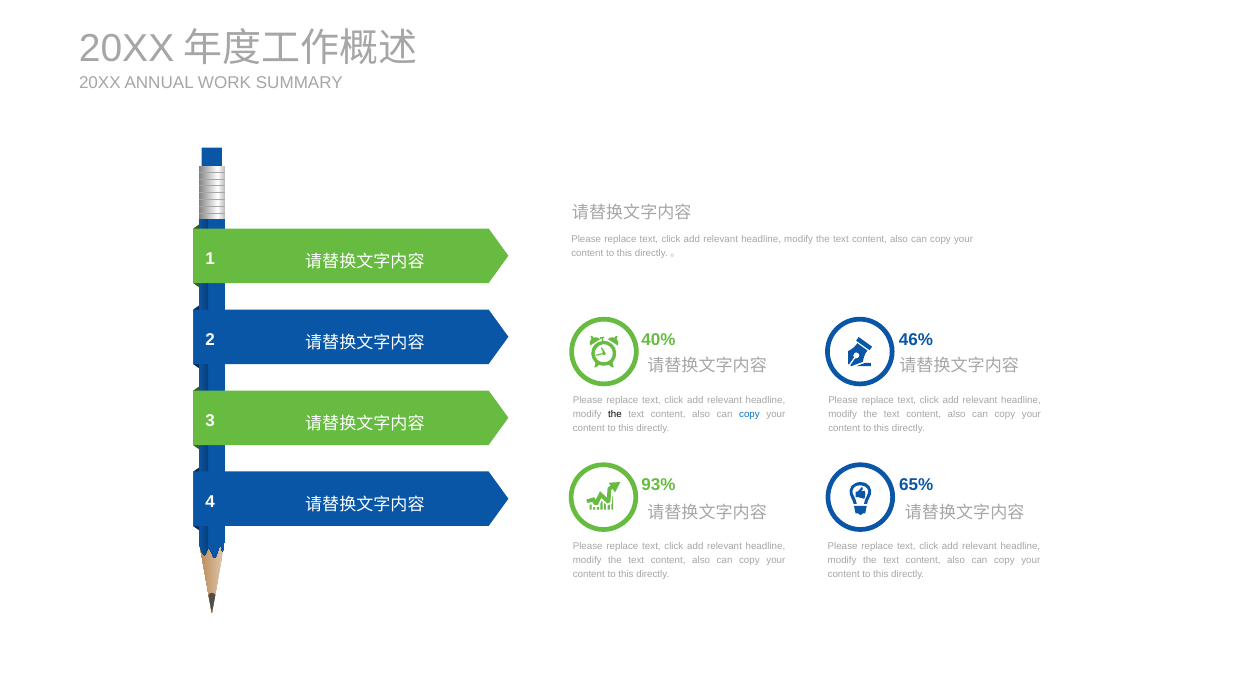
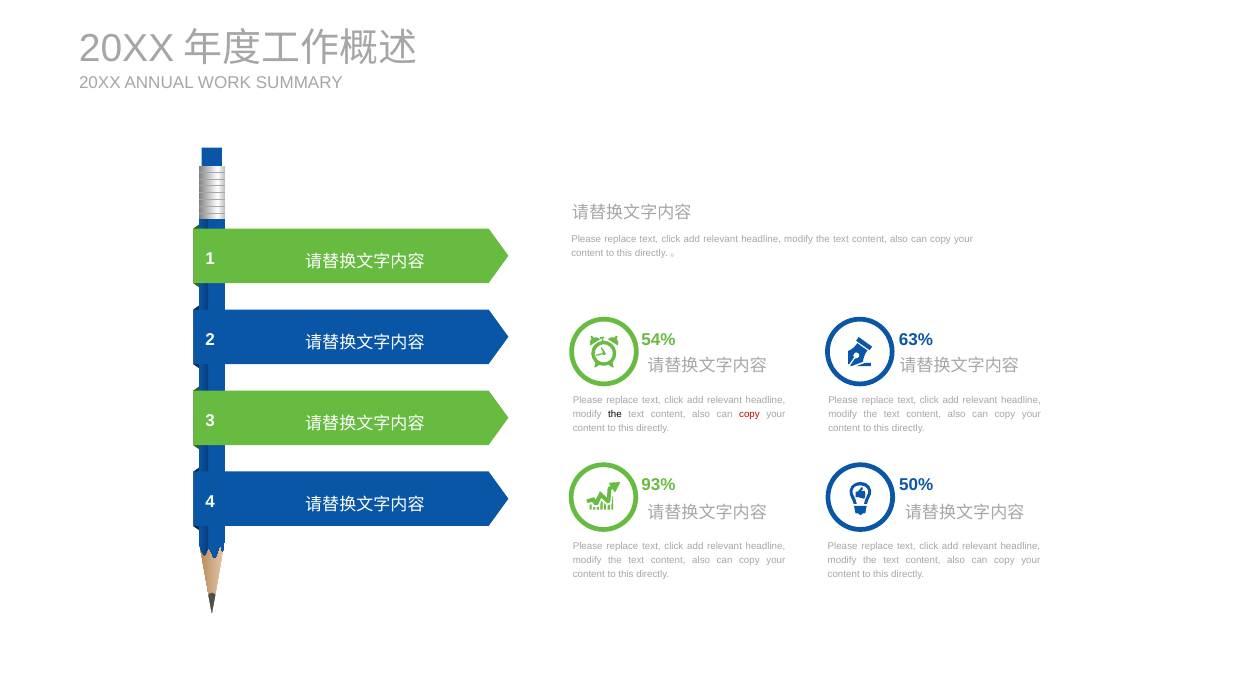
40%: 40% -> 54% (658, 340)
46%: 46% -> 63% (916, 340)
copy colour: blue -> red (749, 414)
65%: 65% -> 50% (916, 485)
